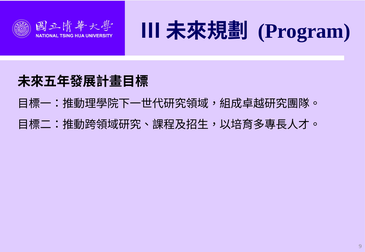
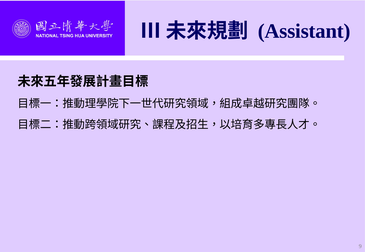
Program: Program -> Assistant (304, 31)
